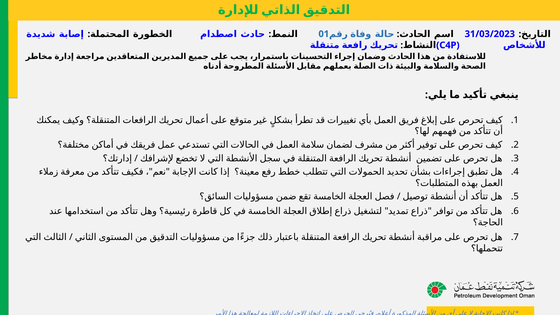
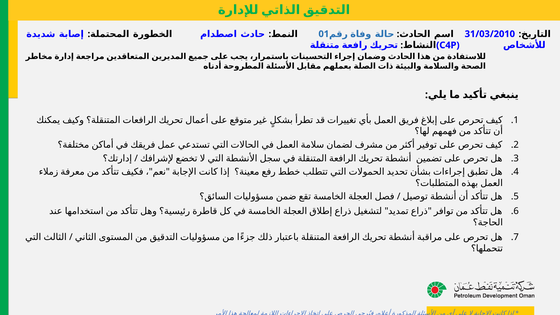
31/03/2023: 31/03/2023 -> 31/03/2010 (490, 34)
